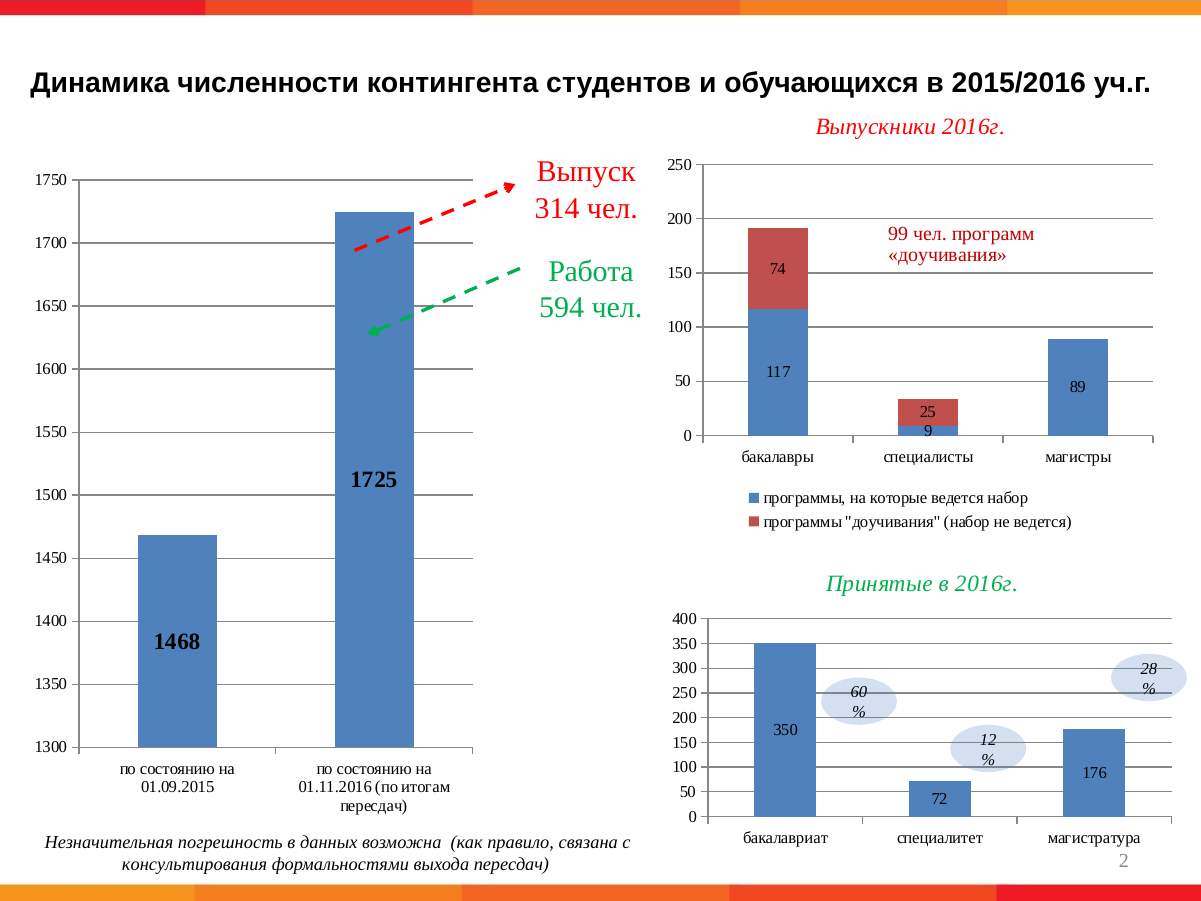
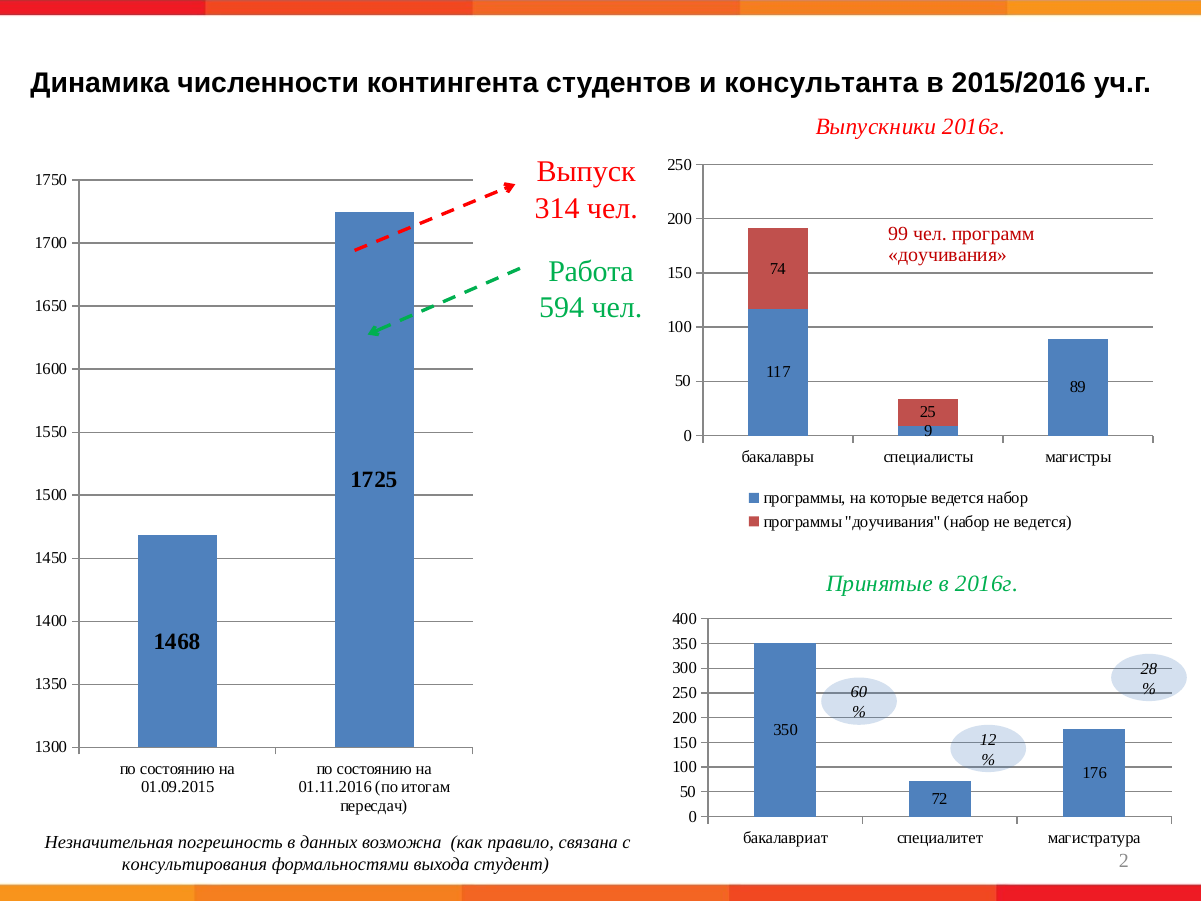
обучающихся: обучающихся -> консультанта (821, 83)
выхода пересдач: пересдач -> студент (511, 865)
